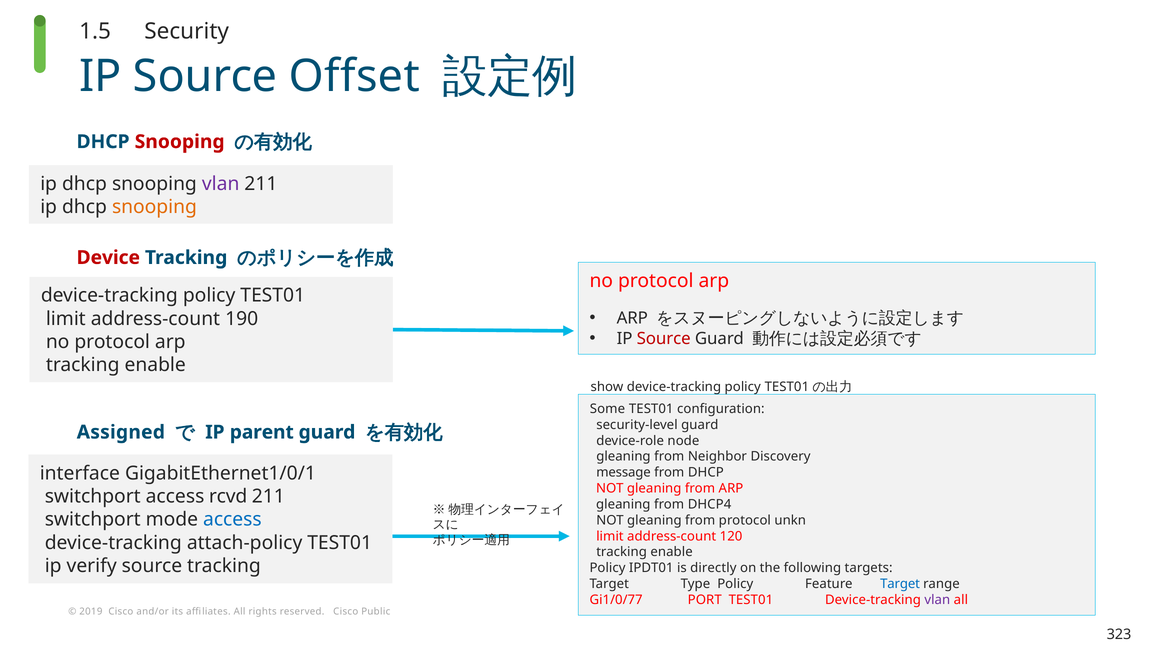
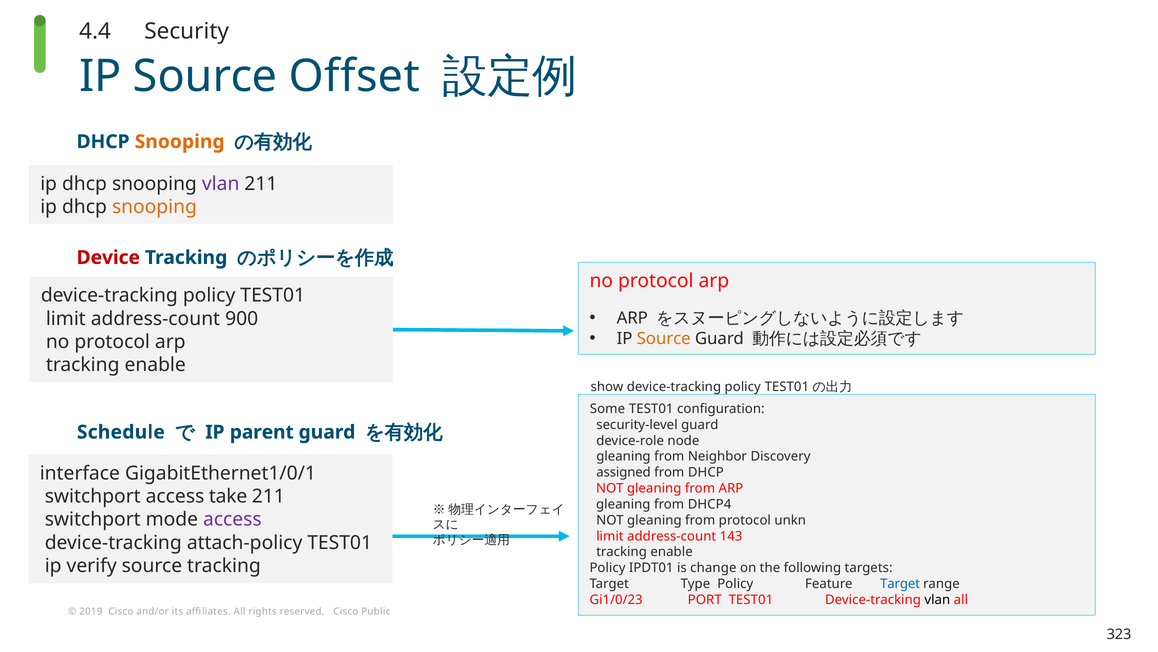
1.5: 1.5 -> 4.4 (95, 31)
Snooping colour: red -> orange (180, 142)
190: 190 -> 900 (242, 318)
Source colour: red -> orange (664, 338)
Assigned: Assigned -> Schedule (121, 432)
message: message -> assigned (623, 472)
rcvd: rcvd -> take (228, 496)
access colour: blue -> purple (232, 519)
120: 120 -> 143 (731, 536)
directly: directly -> change (713, 568)
Gi1/0/77: Gi1/0/77 -> Gi1/0/23 (616, 599)
vlan colour: purple -> black (937, 599)
